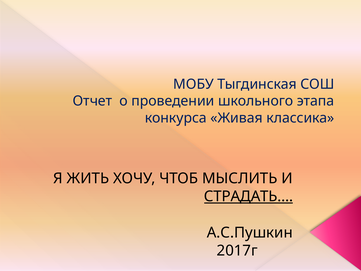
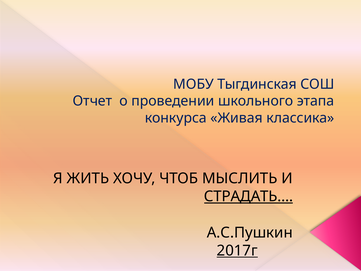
2017г underline: none -> present (237, 250)
